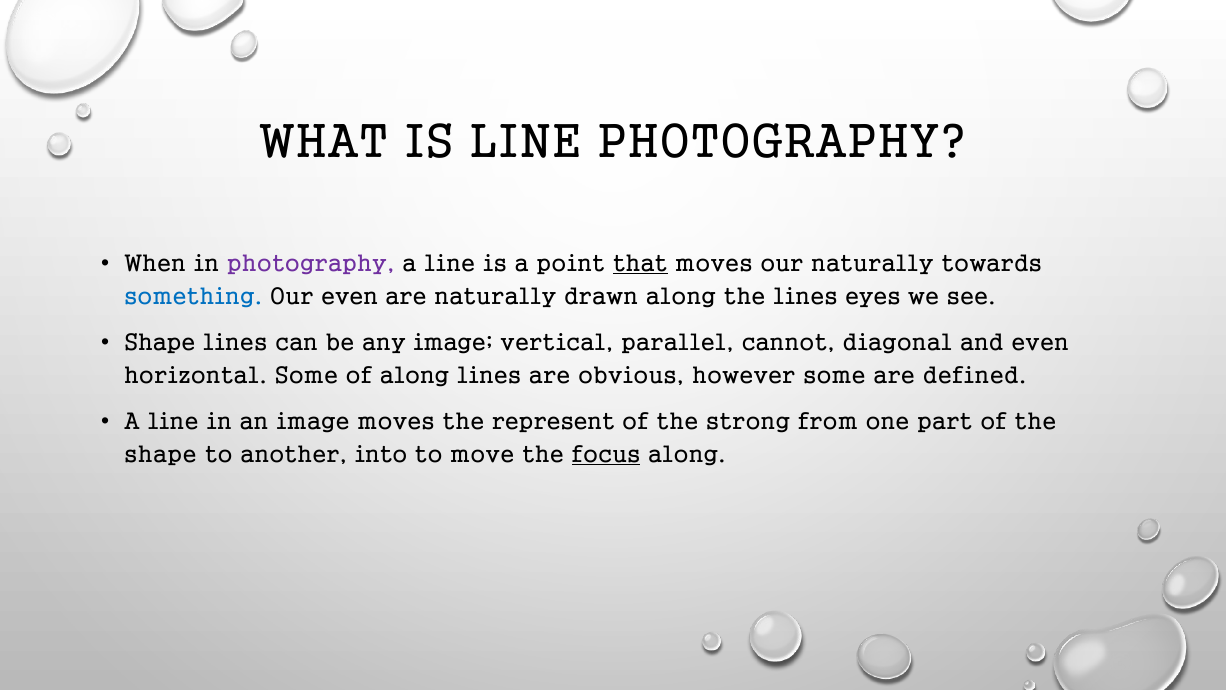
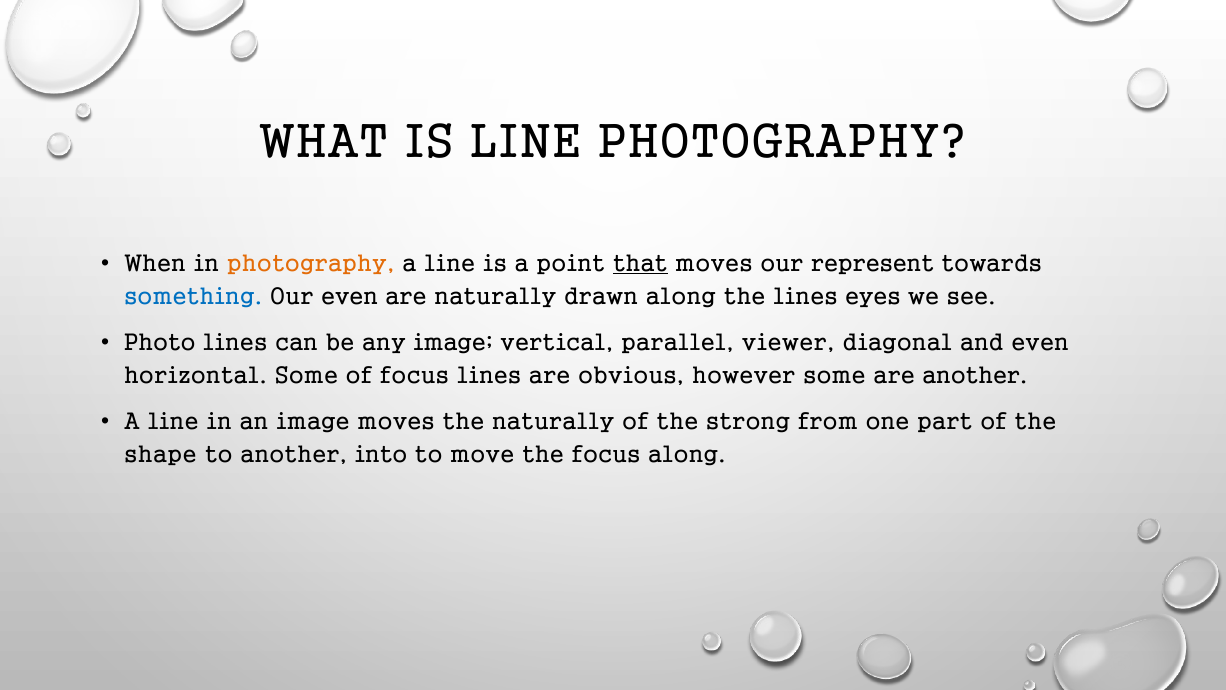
photography colour: purple -> orange (311, 264)
our naturally: naturally -> represent (873, 264)
Shape: Shape -> Photo (160, 342)
cannot: cannot -> viewer (788, 342)
of along: along -> focus (415, 376)
are defined: defined -> another (975, 376)
the represent: represent -> naturally (553, 421)
focus underline: present -> none (606, 455)
